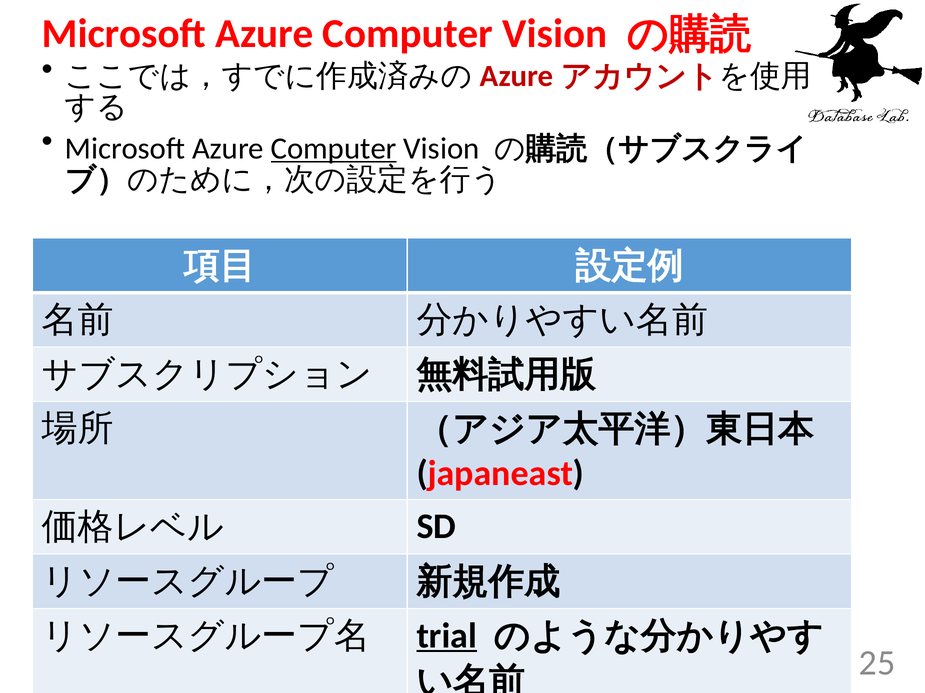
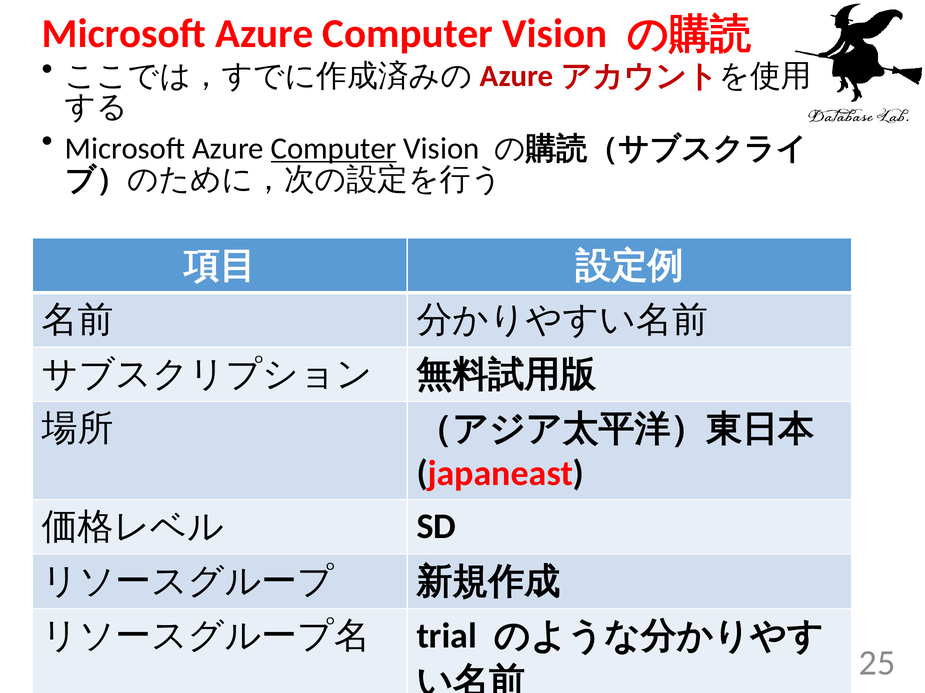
trial underline: present -> none (447, 636)
